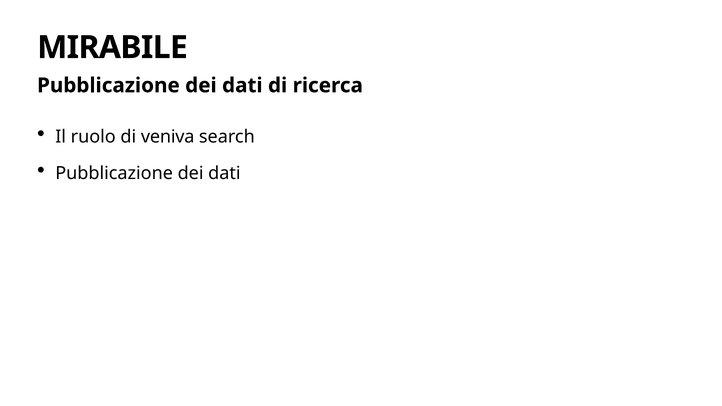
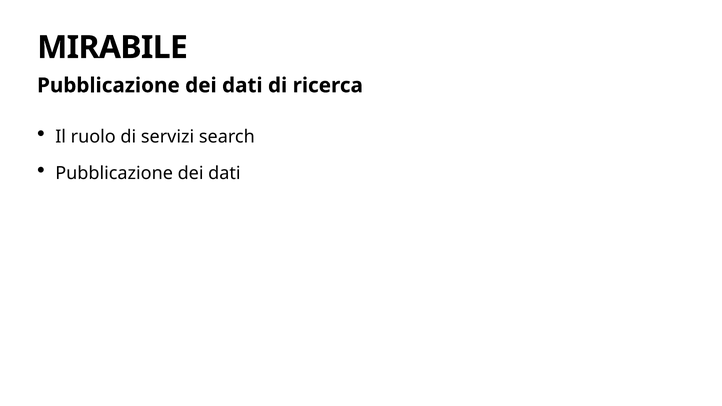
veniva: veniva -> servizi (168, 137)
